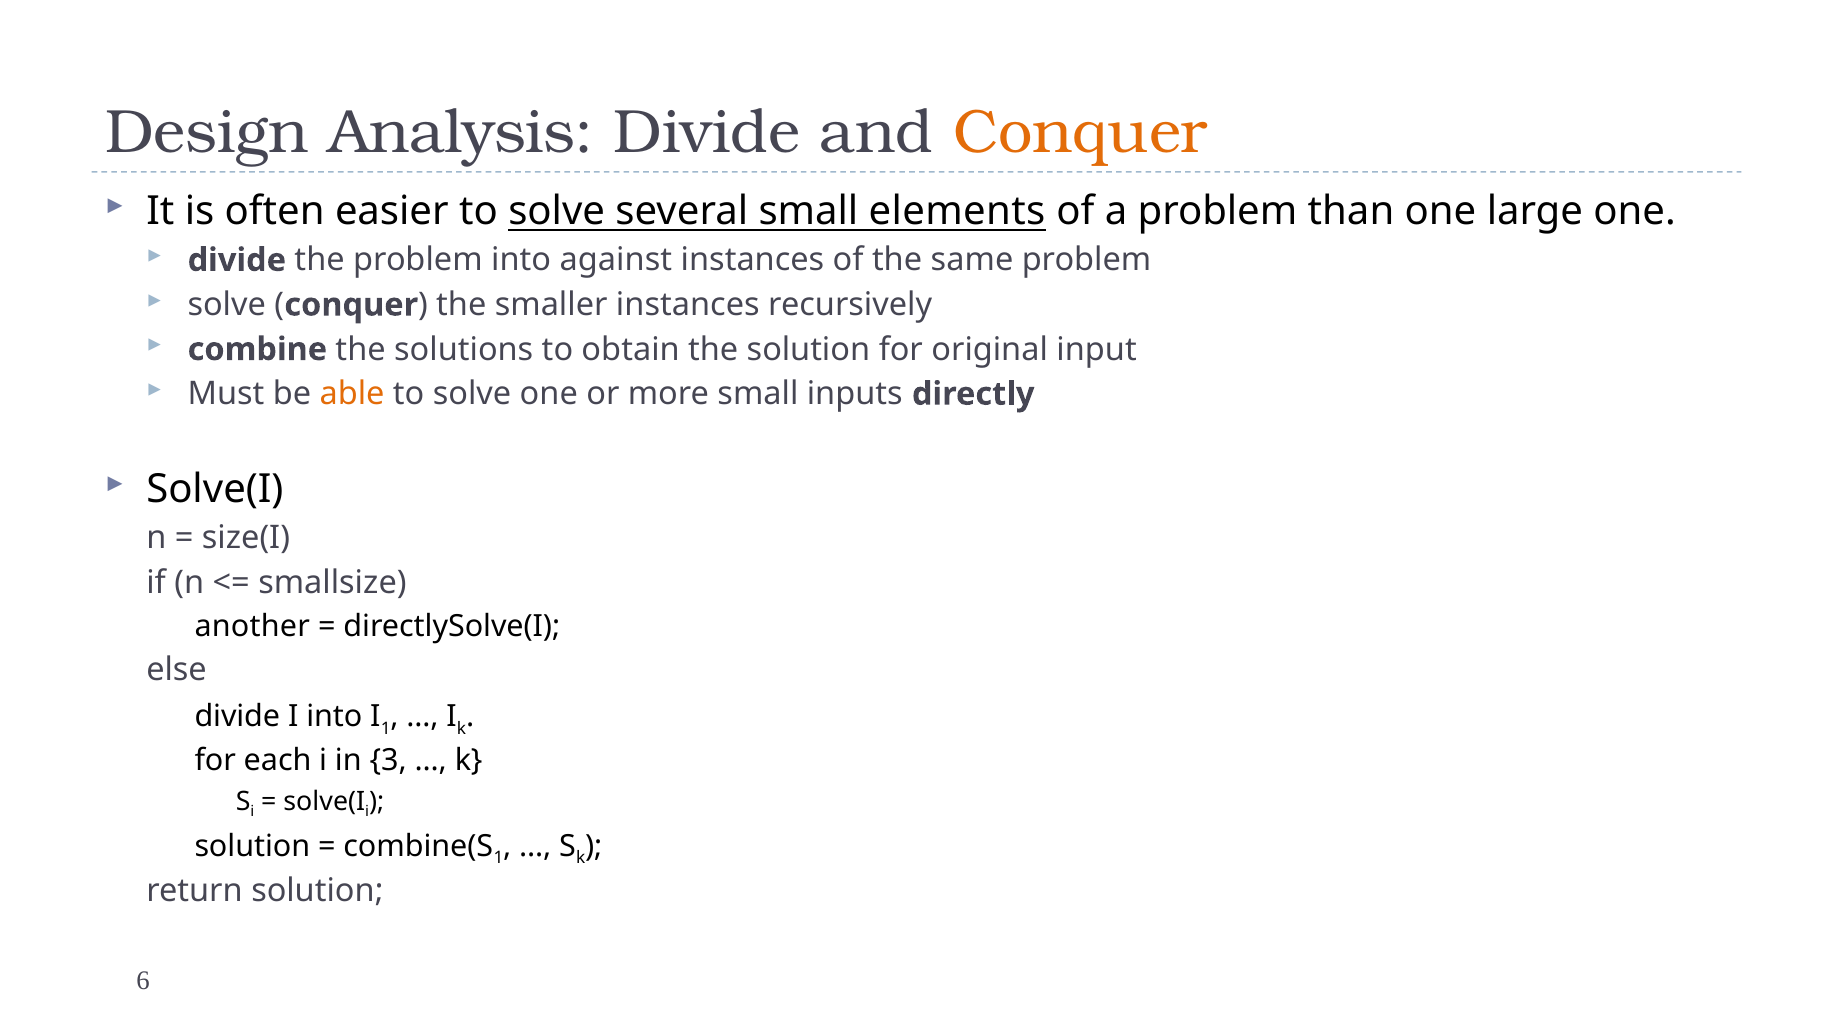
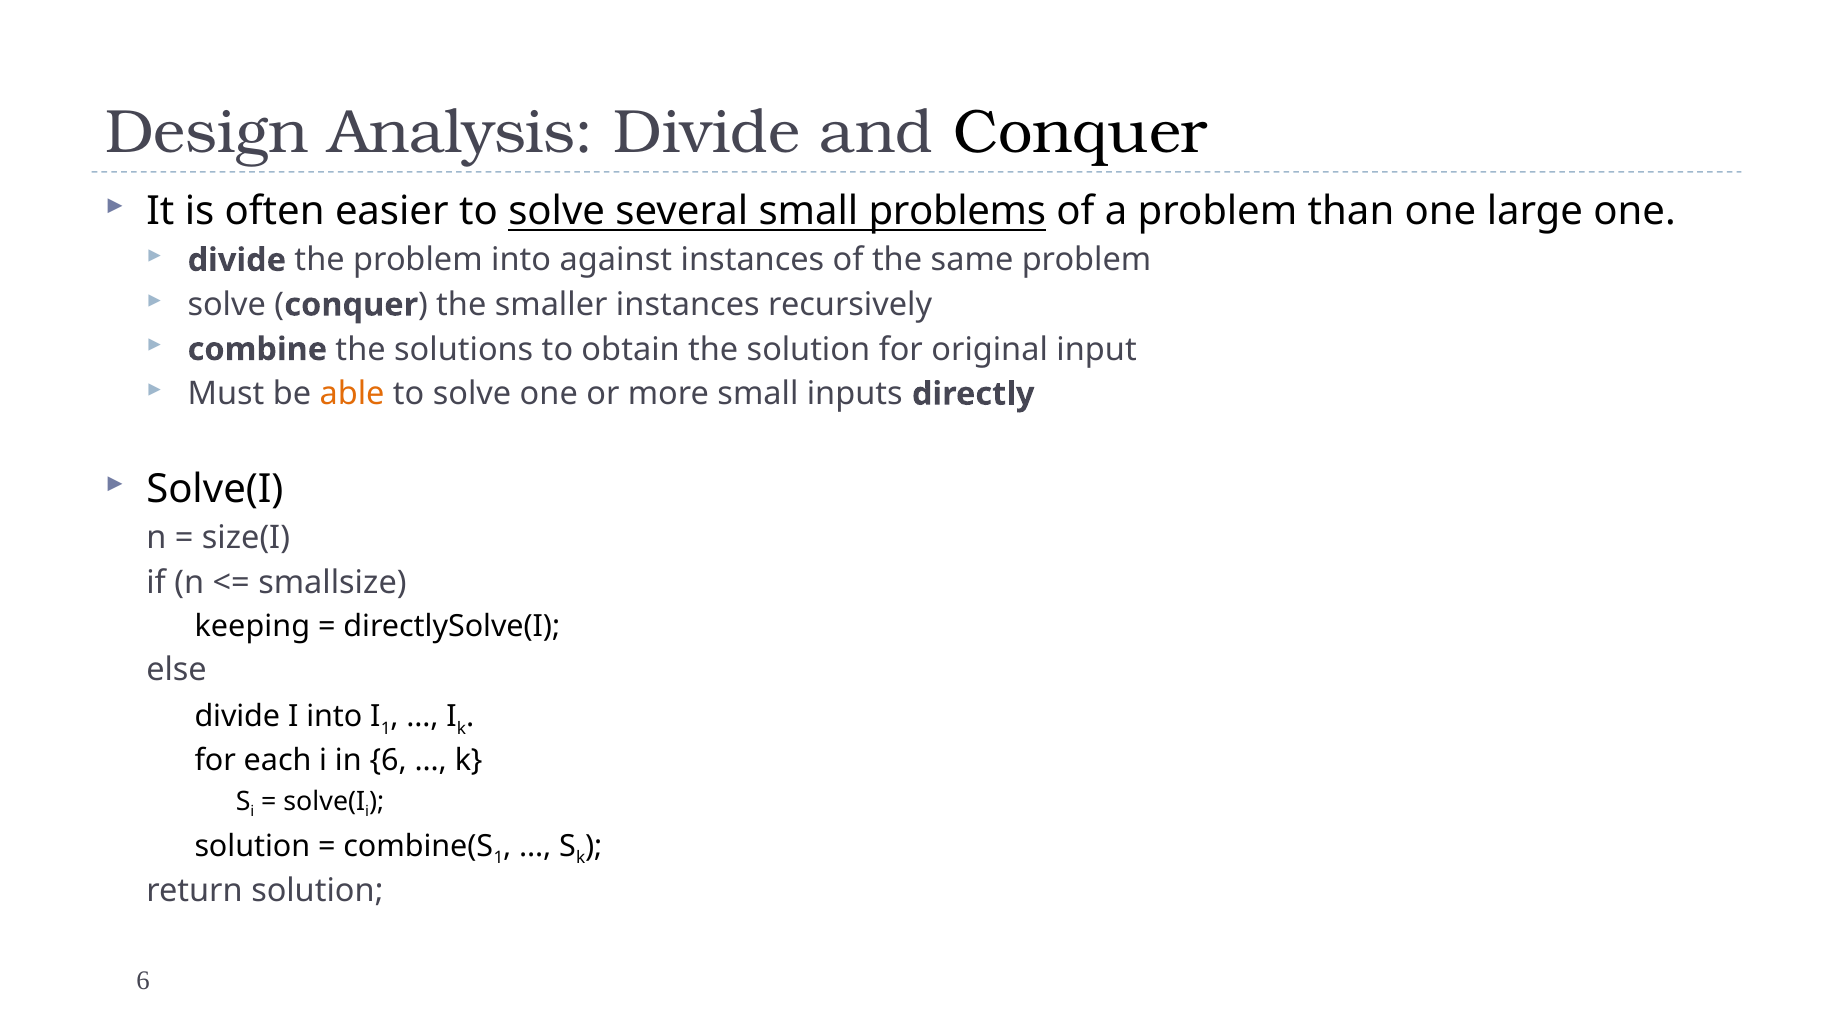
Conquer colour: orange -> black (1080, 133)
elements: elements -> problems (957, 211)
another: another -> keeping (252, 626)
in 3: 3 -> 6 (388, 760)
